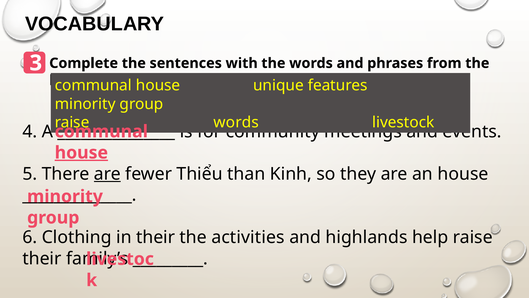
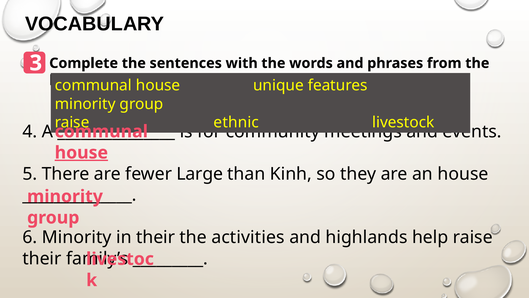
words: words -> ethnic (236, 122)
are underline: present -> none (107, 174)
Thiểu: Thiểu -> Large (200, 174)
6 Clothing: Clothing -> Minority (77, 237)
